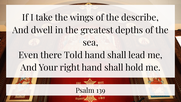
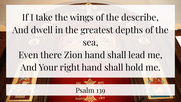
Told: Told -> Zion (73, 55)
